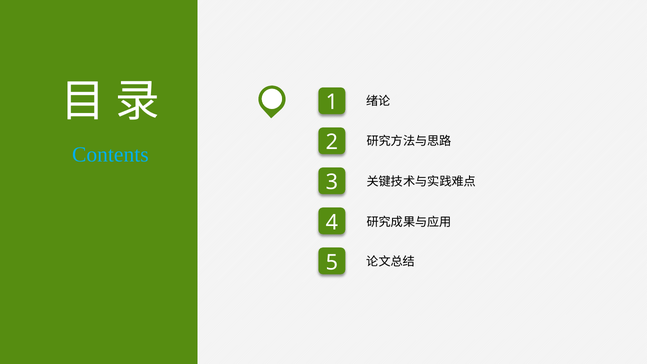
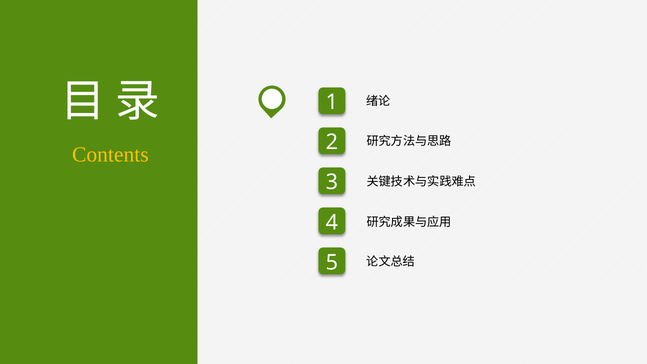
Contents colour: light blue -> yellow (110, 154)
